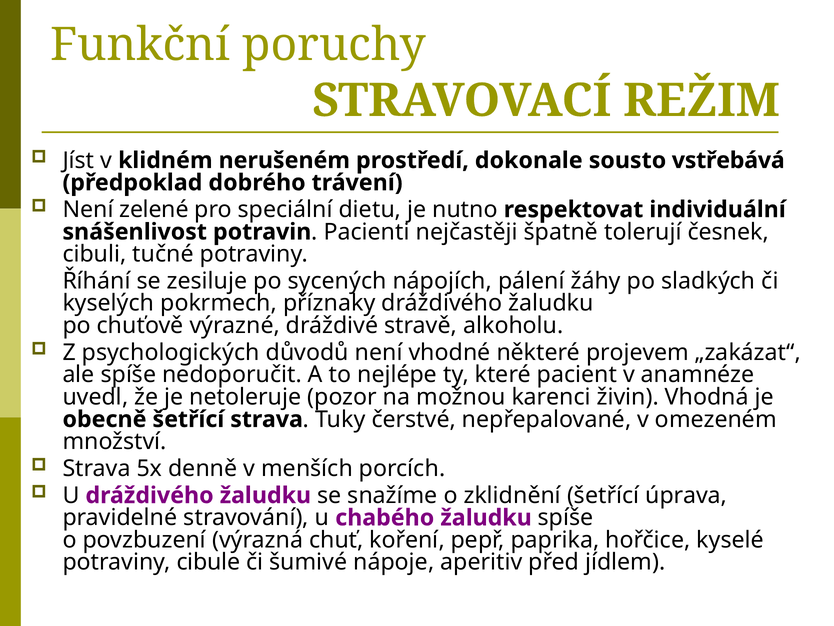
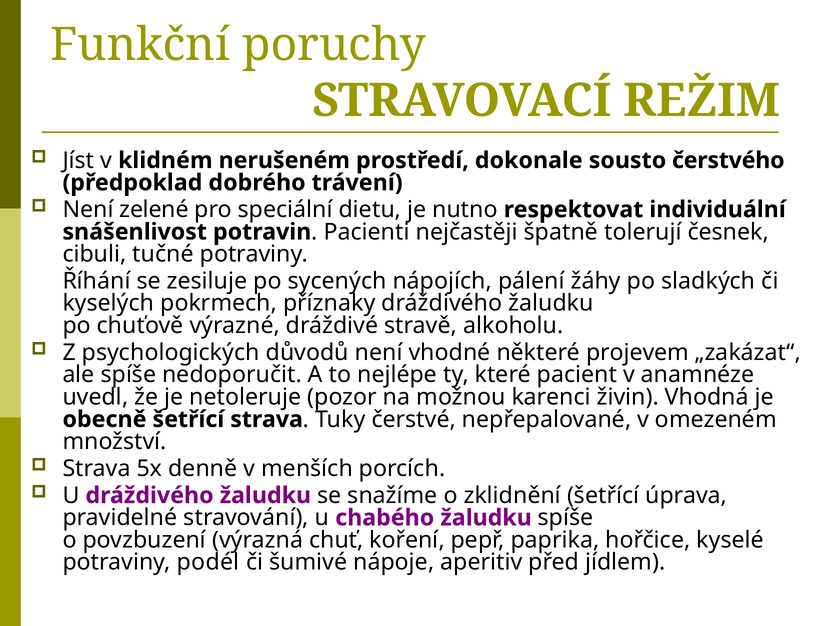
vstřebává: vstřebává -> čerstvého (728, 160)
cibule: cibule -> podél (208, 562)
